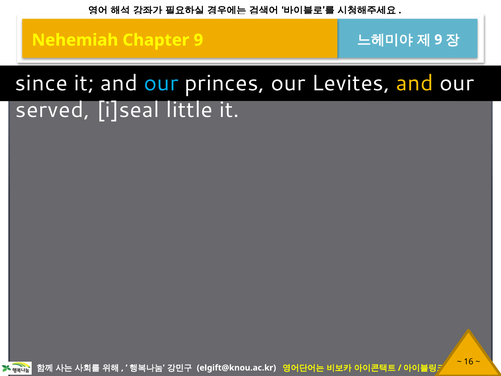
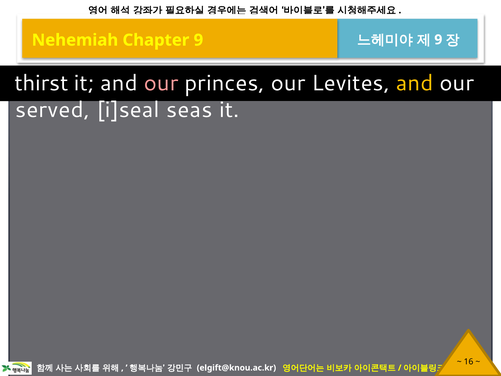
since: since -> thirst (41, 83)
our colour: light blue -> pink (161, 83)
little: little -> seas (189, 110)
